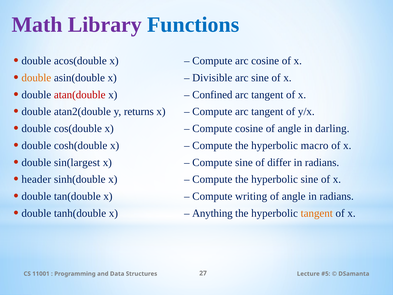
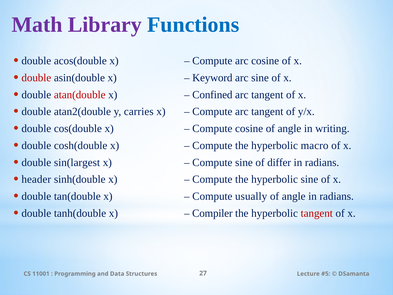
double colour: orange -> red (36, 78)
Divisible: Divisible -> Keyword (212, 78)
returns: returns -> carries (139, 111)
darling: darling -> writing (332, 128)
writing: writing -> usually (251, 196)
Anything: Anything -> Compiler (212, 213)
tangent colour: orange -> red (317, 213)
